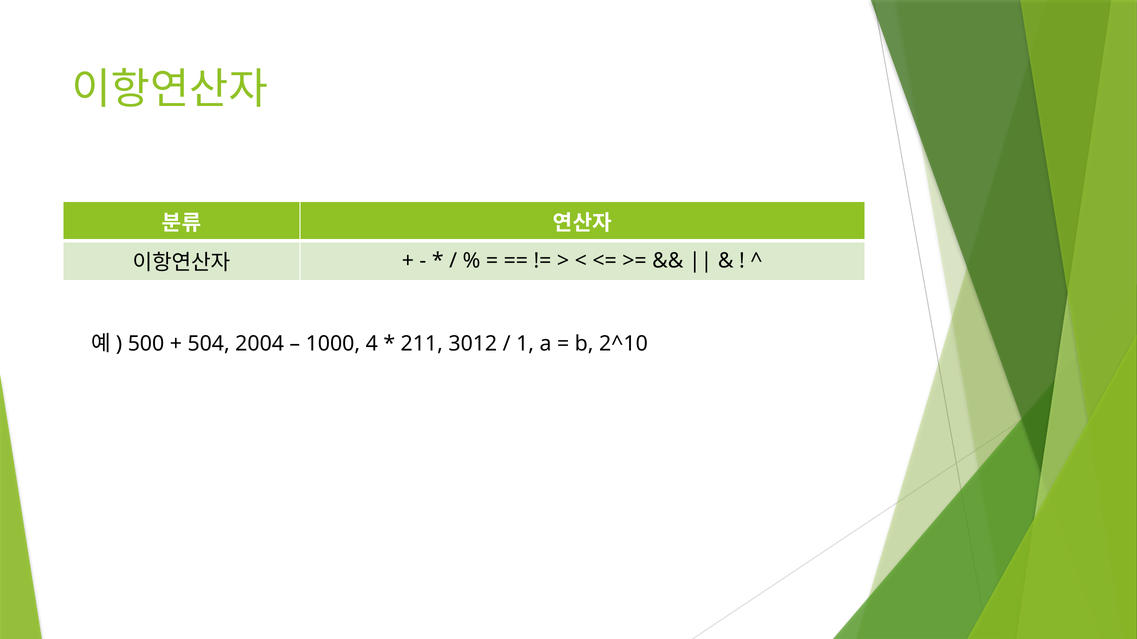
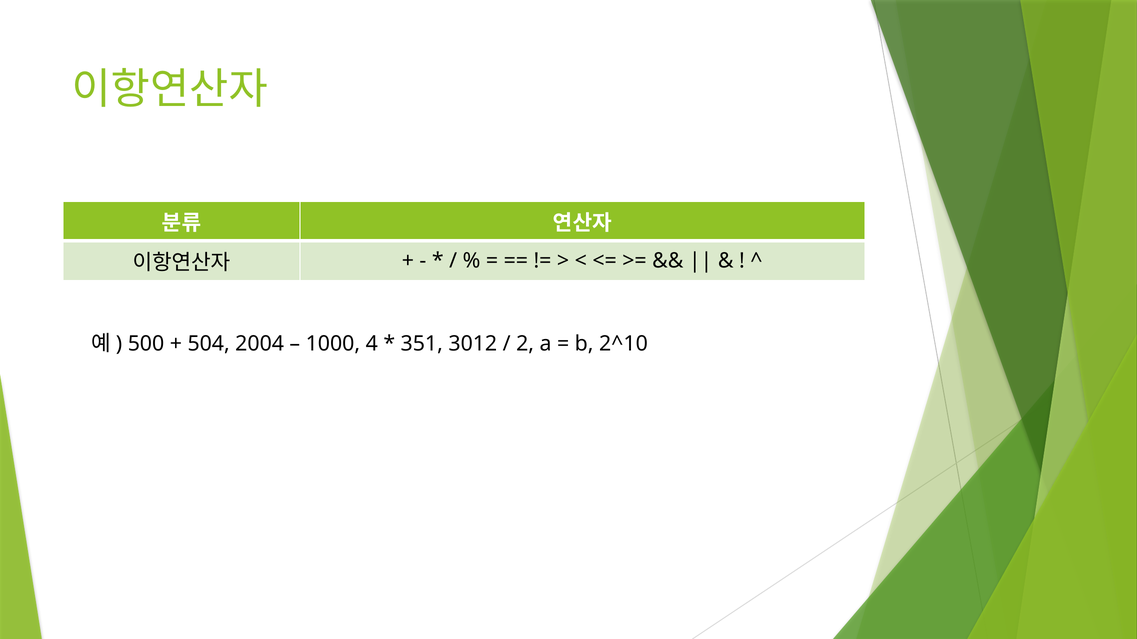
211: 211 -> 351 (422, 344)
1: 1 -> 2 (525, 344)
